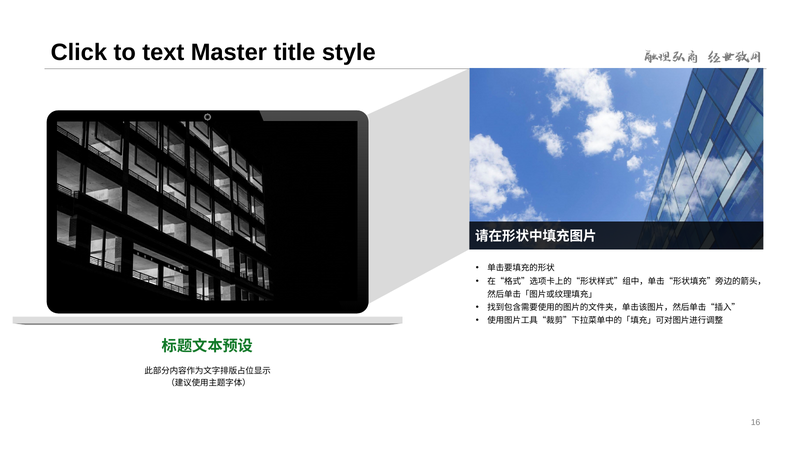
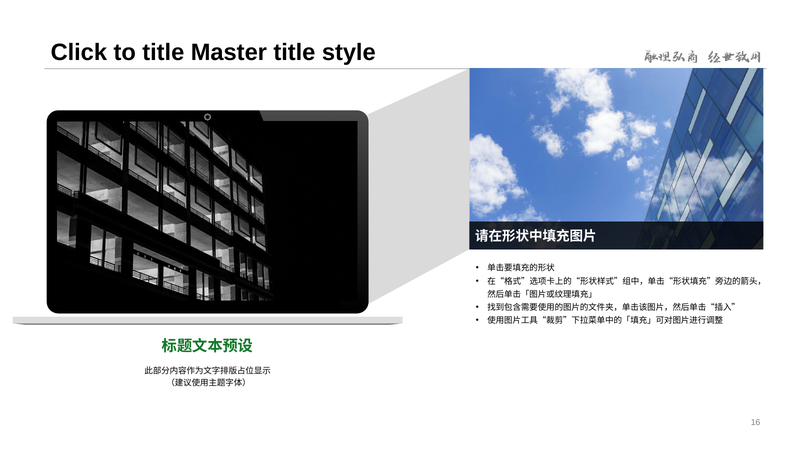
to text: text -> title (163, 52)
